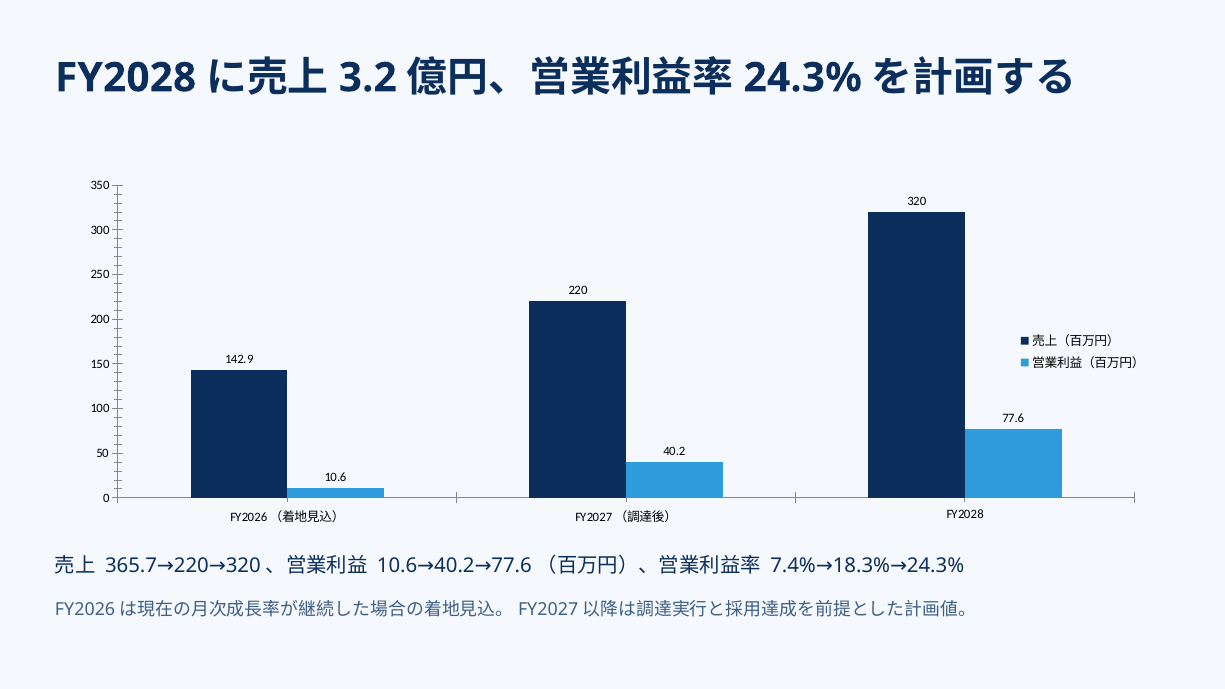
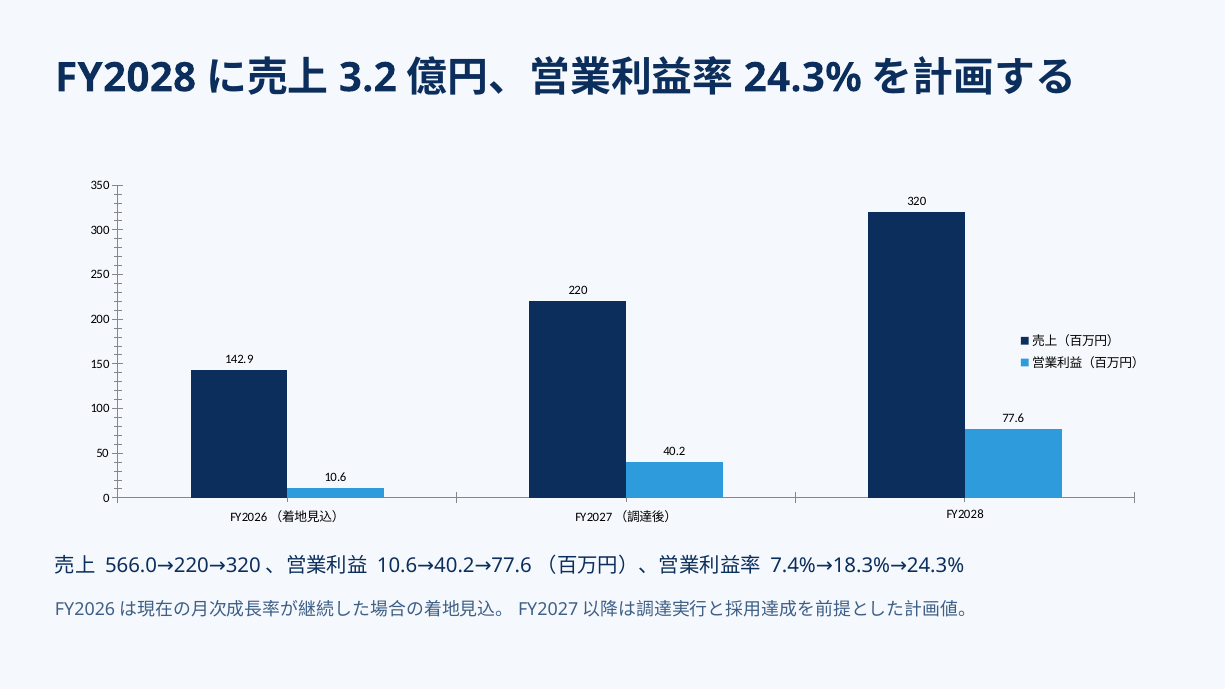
365.7: 365.7 -> 566.0 (131, 566)
